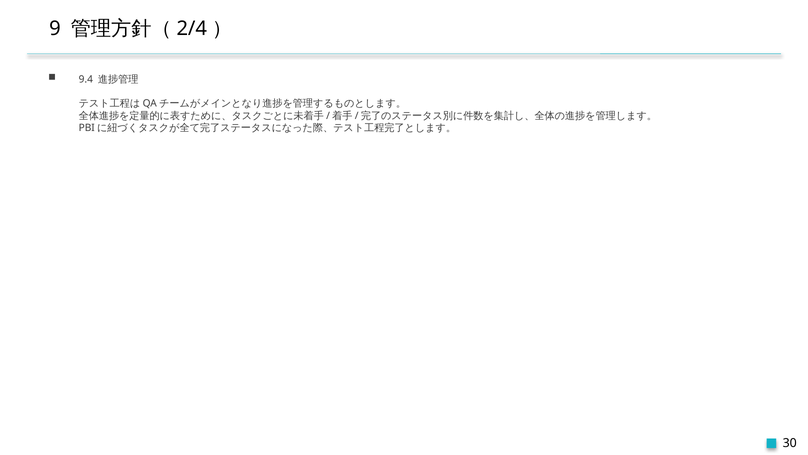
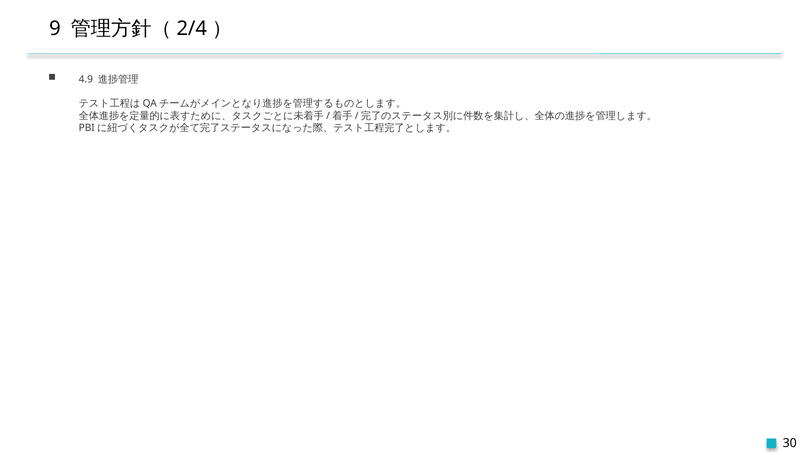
9.4: 9.4 -> 4.9 (86, 79)
